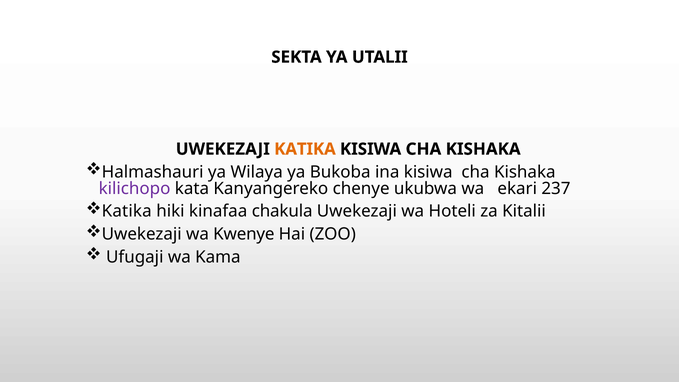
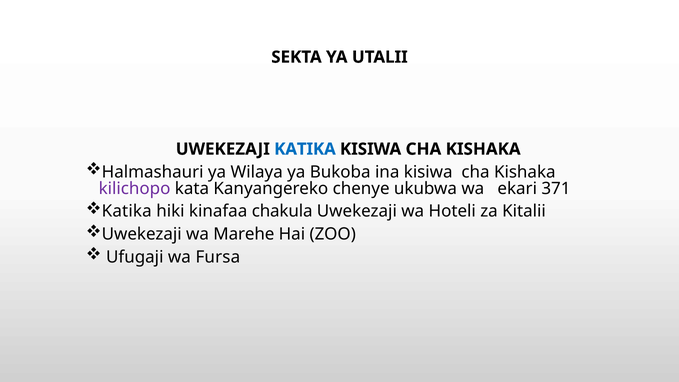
KATIKA colour: orange -> blue (305, 149)
237: 237 -> 371 (556, 188)
Kwenye: Kwenye -> Marehe (244, 234)
Kama: Kama -> Fursa (218, 257)
